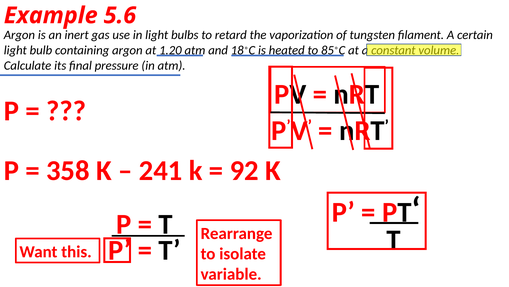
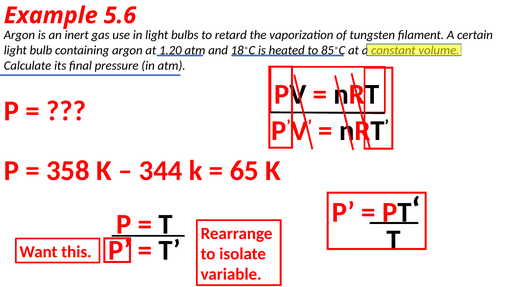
241: 241 -> 344 (161, 170)
92: 92 -> 65 (244, 170)
